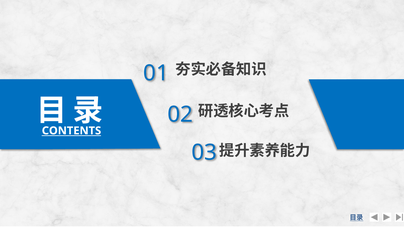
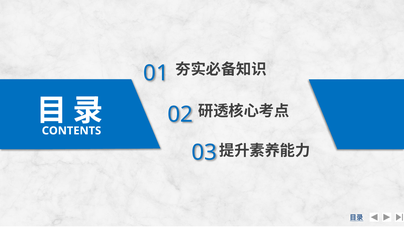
CONTENTS underline: present -> none (71, 131)
